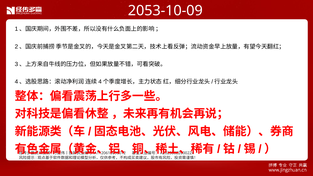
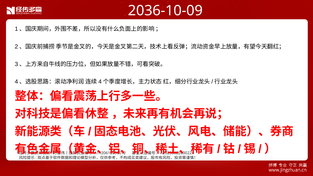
2053-10-09: 2053-10-09 -> 2036-10-09 (165, 11)
